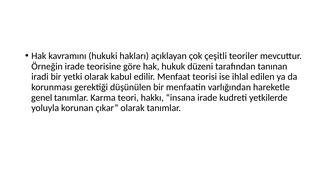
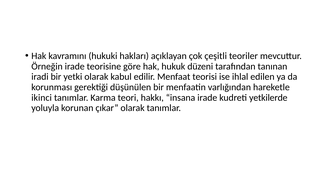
genel: genel -> ikinci (42, 97)
